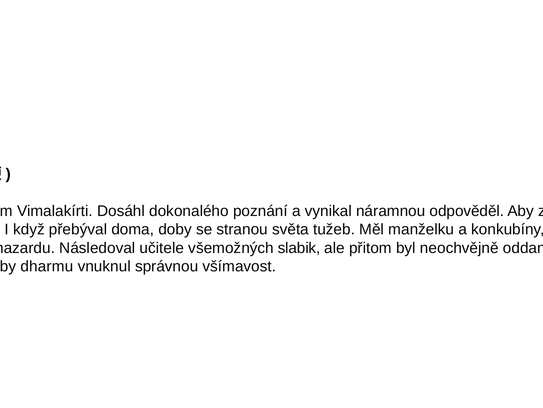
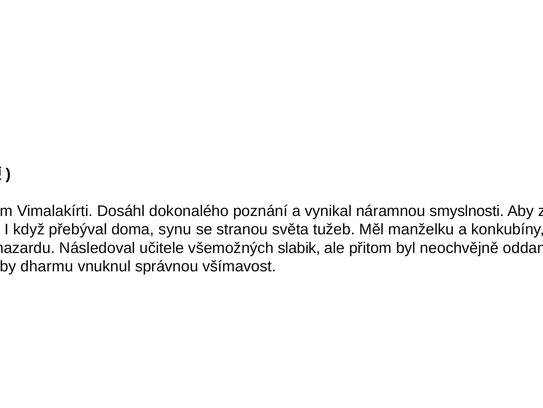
náramnou odpověděl: odpověděl -> smyslnosti (467, 211)
doby: doby -> synu (175, 229)
